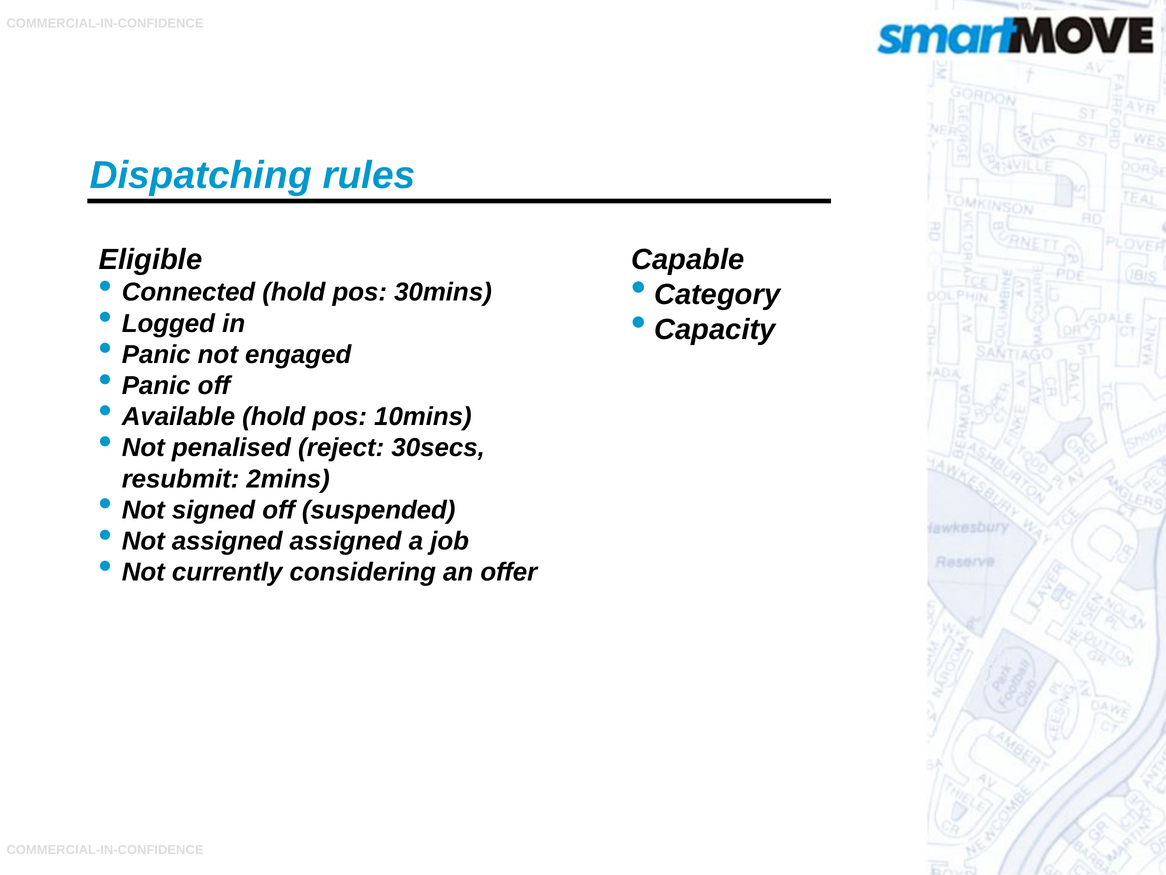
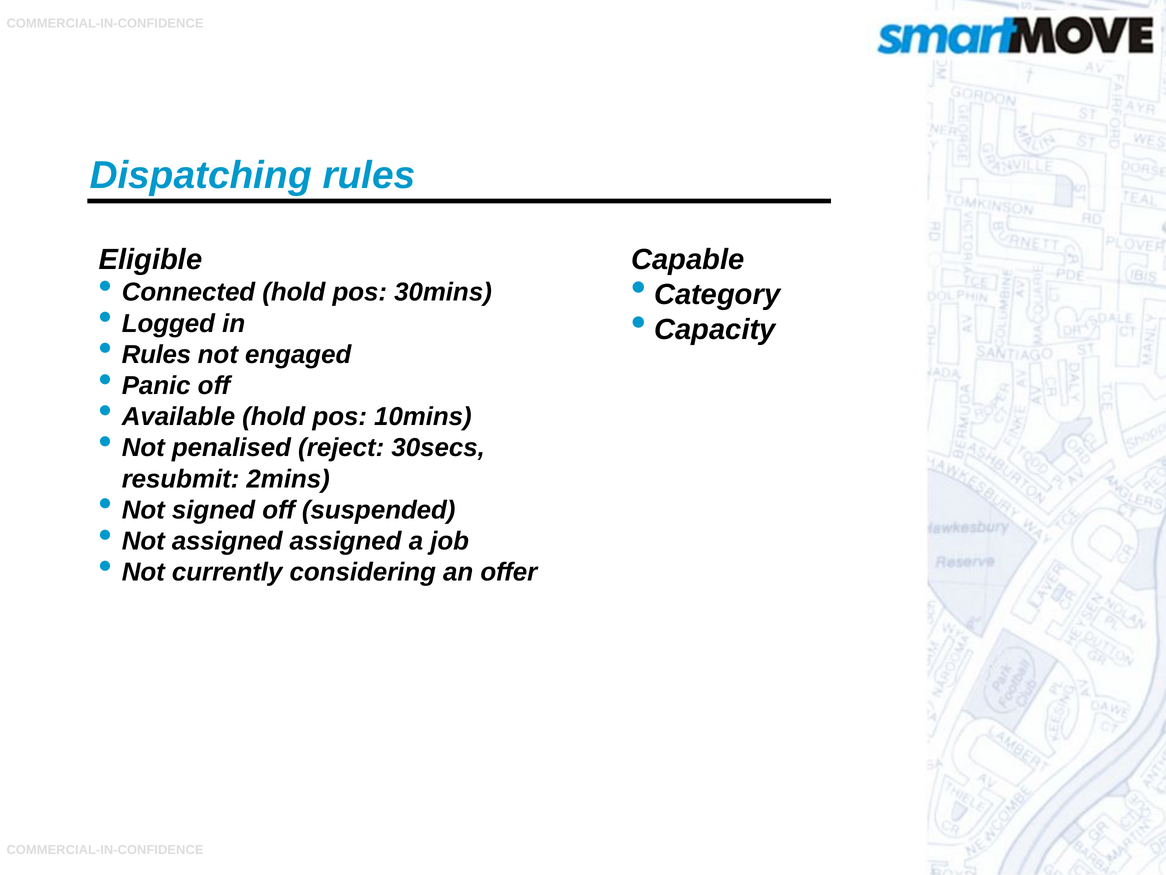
Panic: Panic -> Rules (156, 354)
